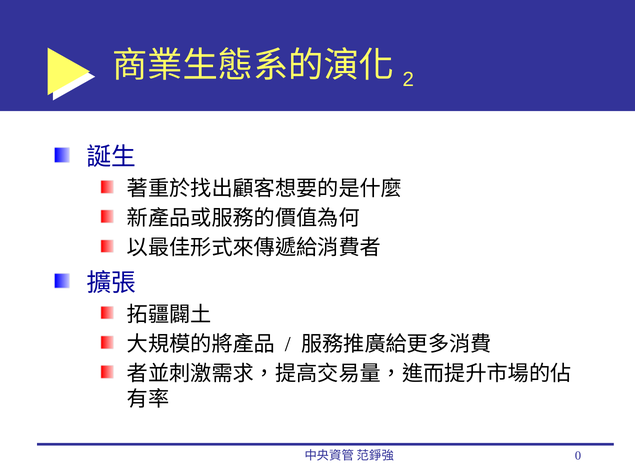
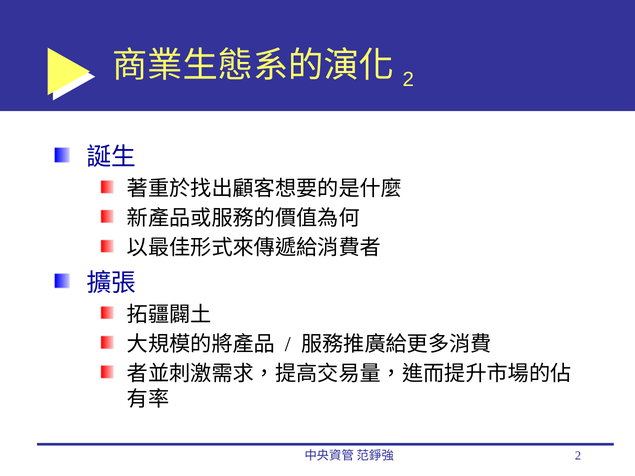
0: 0 -> 2 (578, 456)
